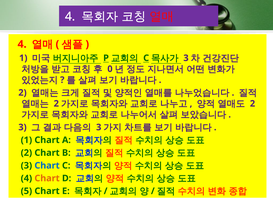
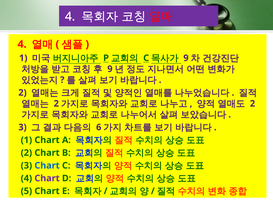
3: 3 -> 9 (186, 58)
0: 0 -> 9 (110, 69)
3: 3 -> 6 (99, 127)
Chart colour: orange -> purple (47, 178)
